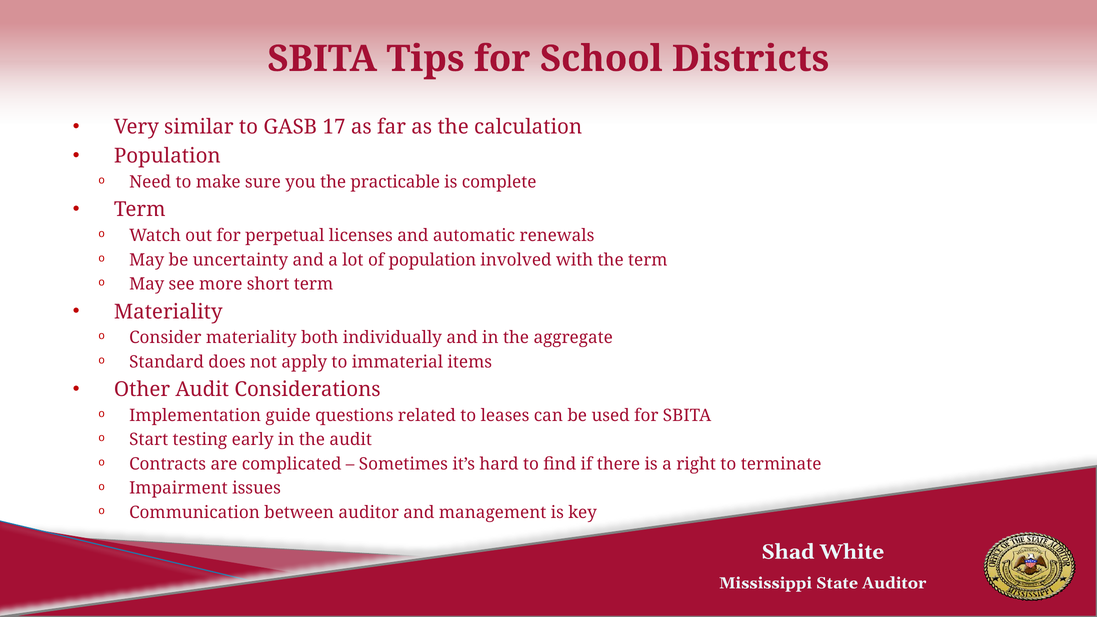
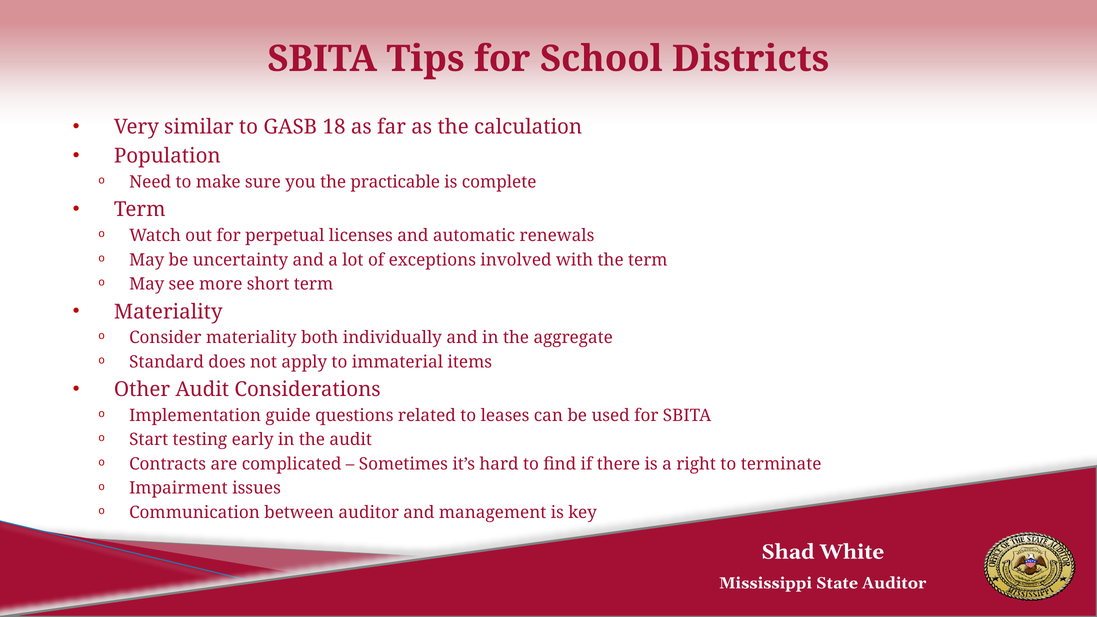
17: 17 -> 18 (334, 127)
of population: population -> exceptions (432, 260)
